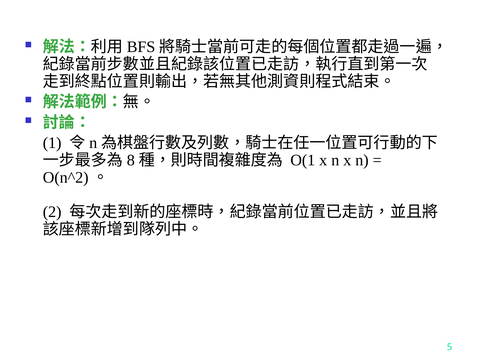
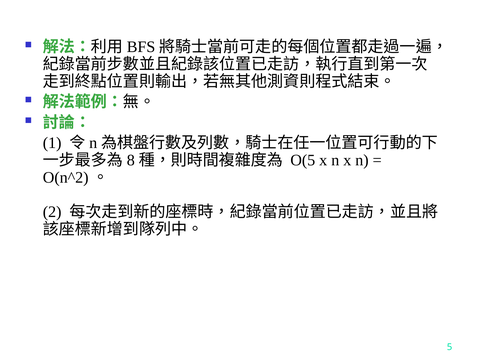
O(1: O(1 -> O(5 (303, 160)
